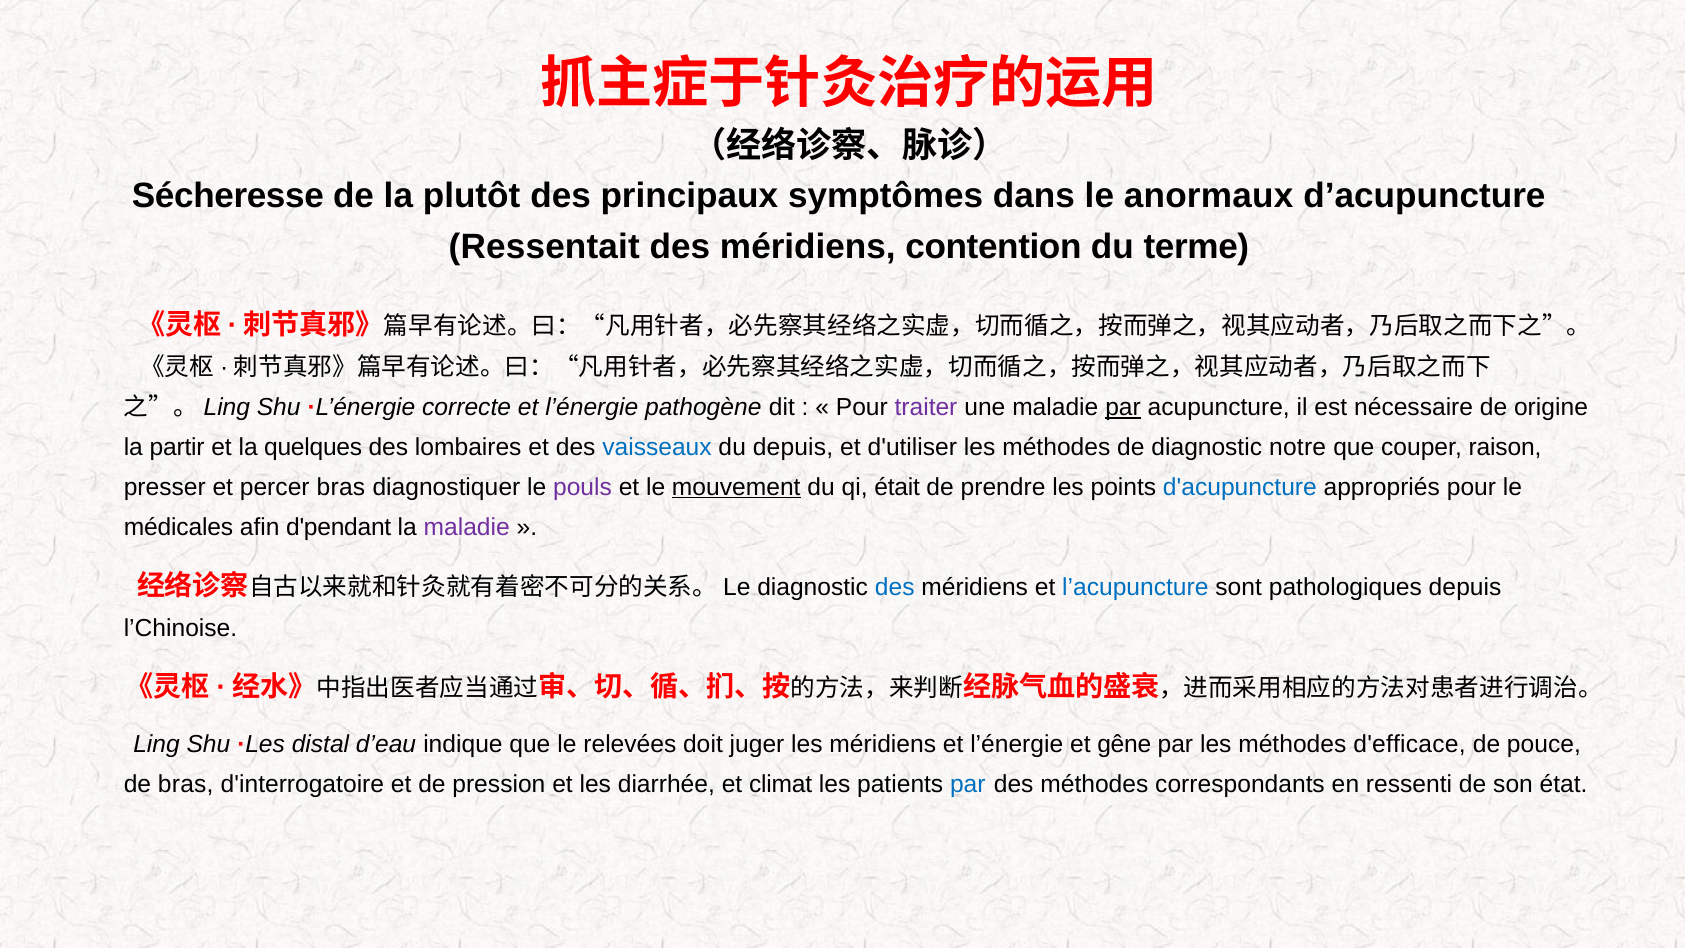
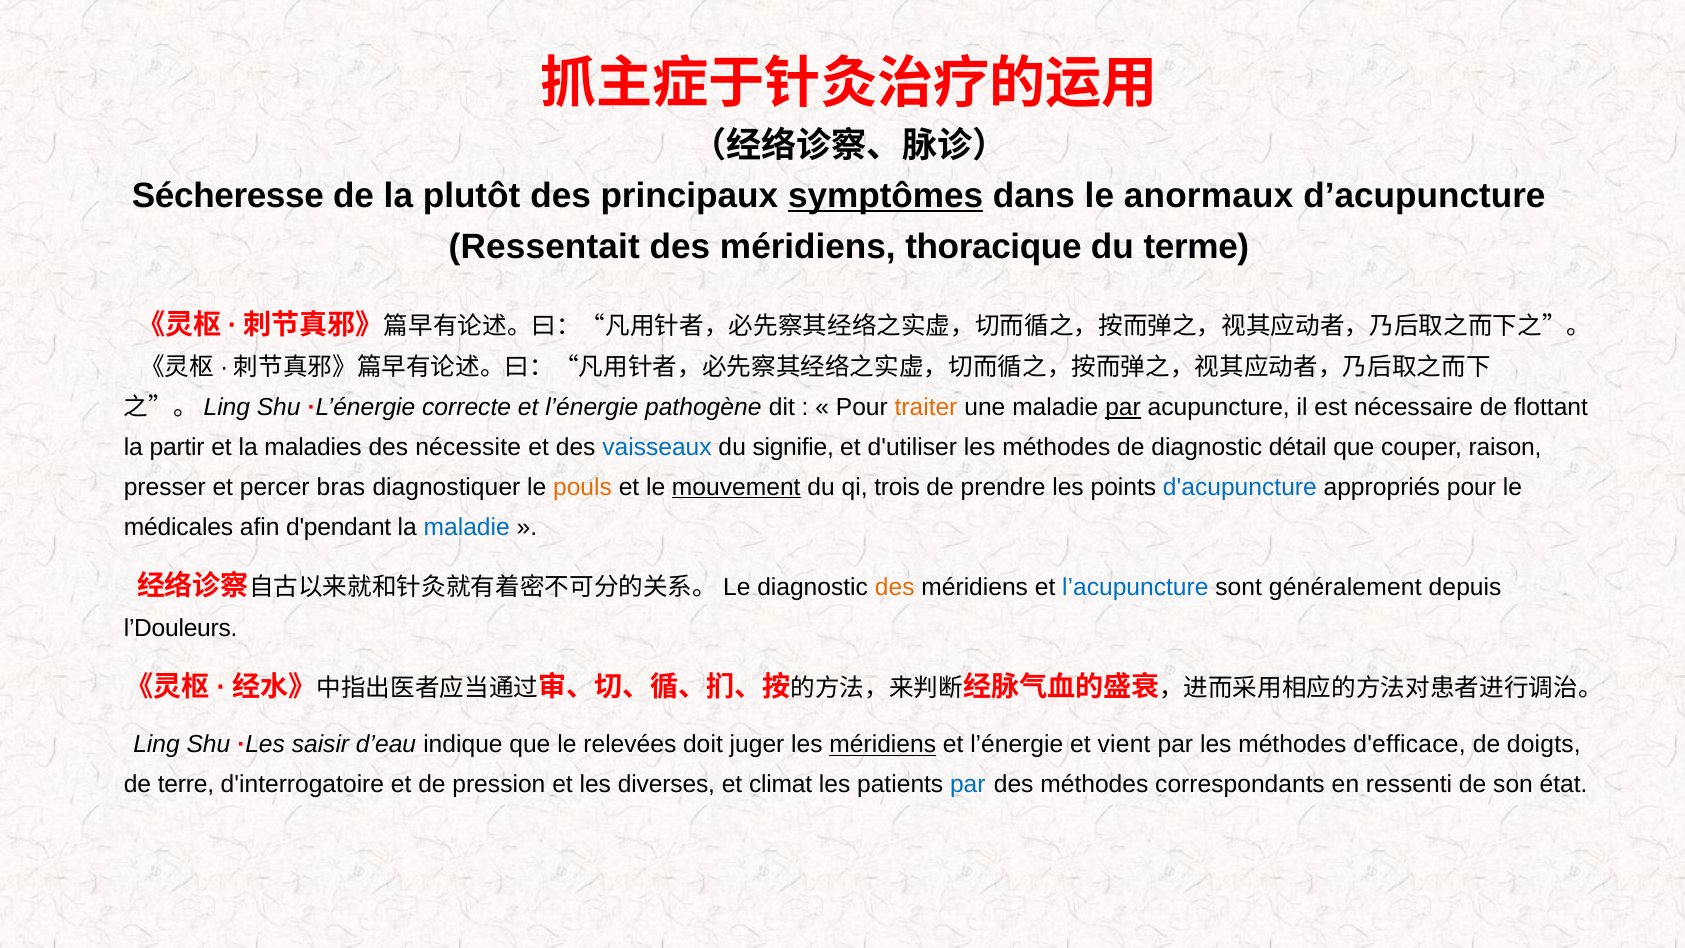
symptômes underline: none -> present (886, 196)
contention: contention -> thoracique (993, 247)
traiter colour: purple -> orange (926, 407)
origine: origine -> flottant (1551, 407)
quelques: quelques -> maladies (313, 447)
lombaires: lombaires -> nécessite (468, 447)
du depuis: depuis -> signifie (793, 447)
notre: notre -> détail (1298, 447)
pouls colour: purple -> orange (583, 487)
était: était -> trois (897, 487)
maladie colour: purple -> blue (467, 527)
des colour: blue -> orange (895, 587)
pathologiques: pathologiques -> généralement (1345, 587)
l’Chinoise: l’Chinoise -> l’Douleurs (181, 628)
distal: distal -> saisir (320, 745)
méridiens underline: none -> present (883, 745)
gêne: gêne -> vient (1124, 745)
pouce: pouce -> doigts (1544, 745)
de bras: bras -> terre (186, 784)
diarrhée: diarrhée -> diverses (666, 784)
